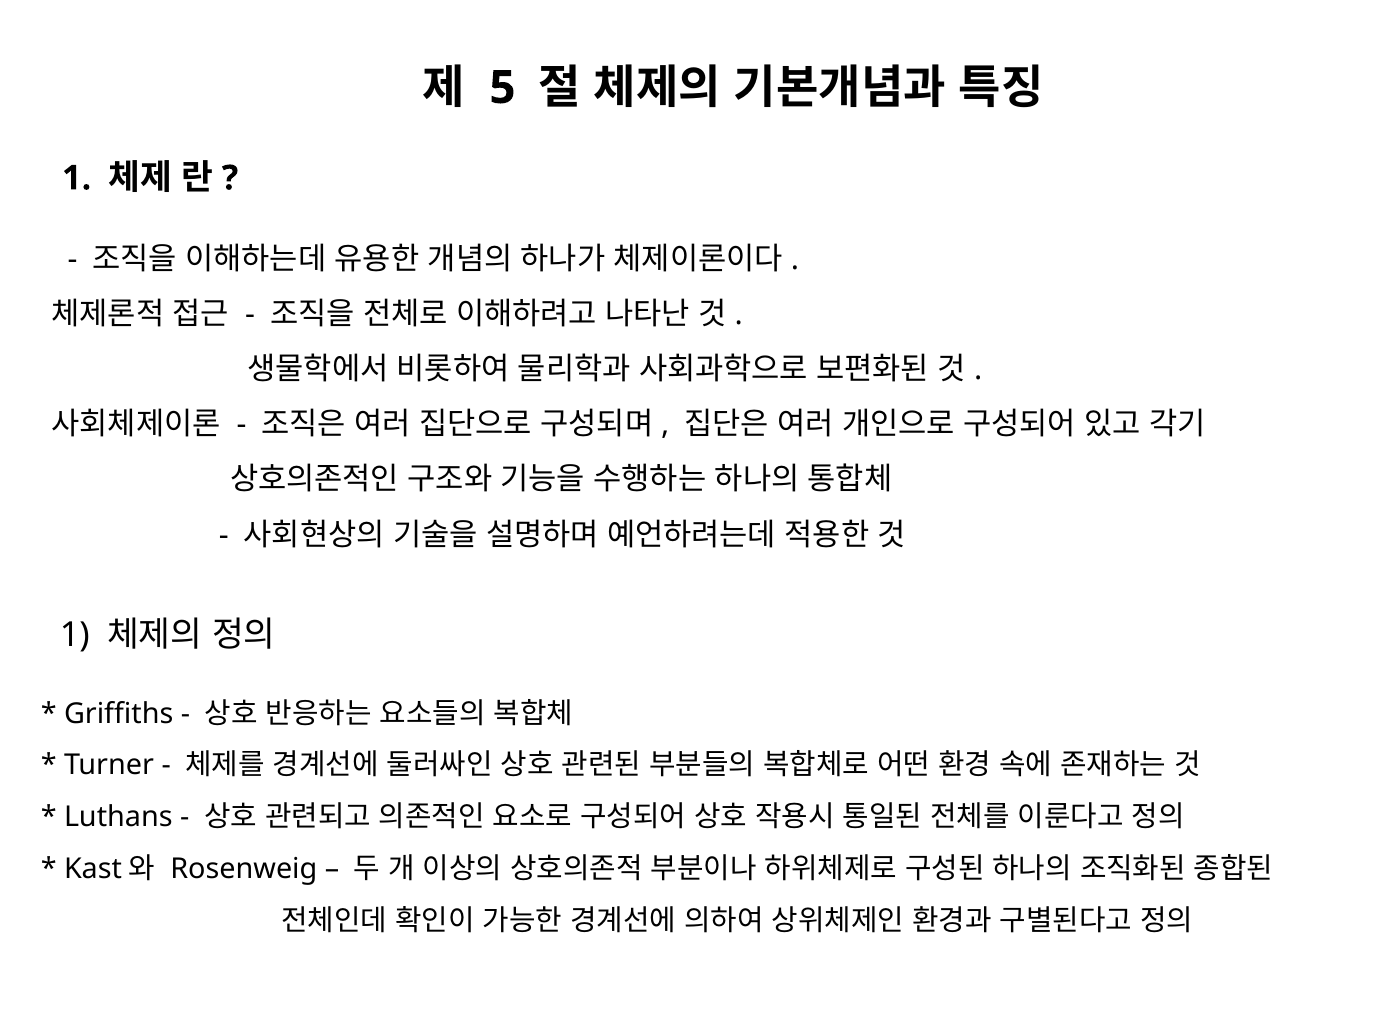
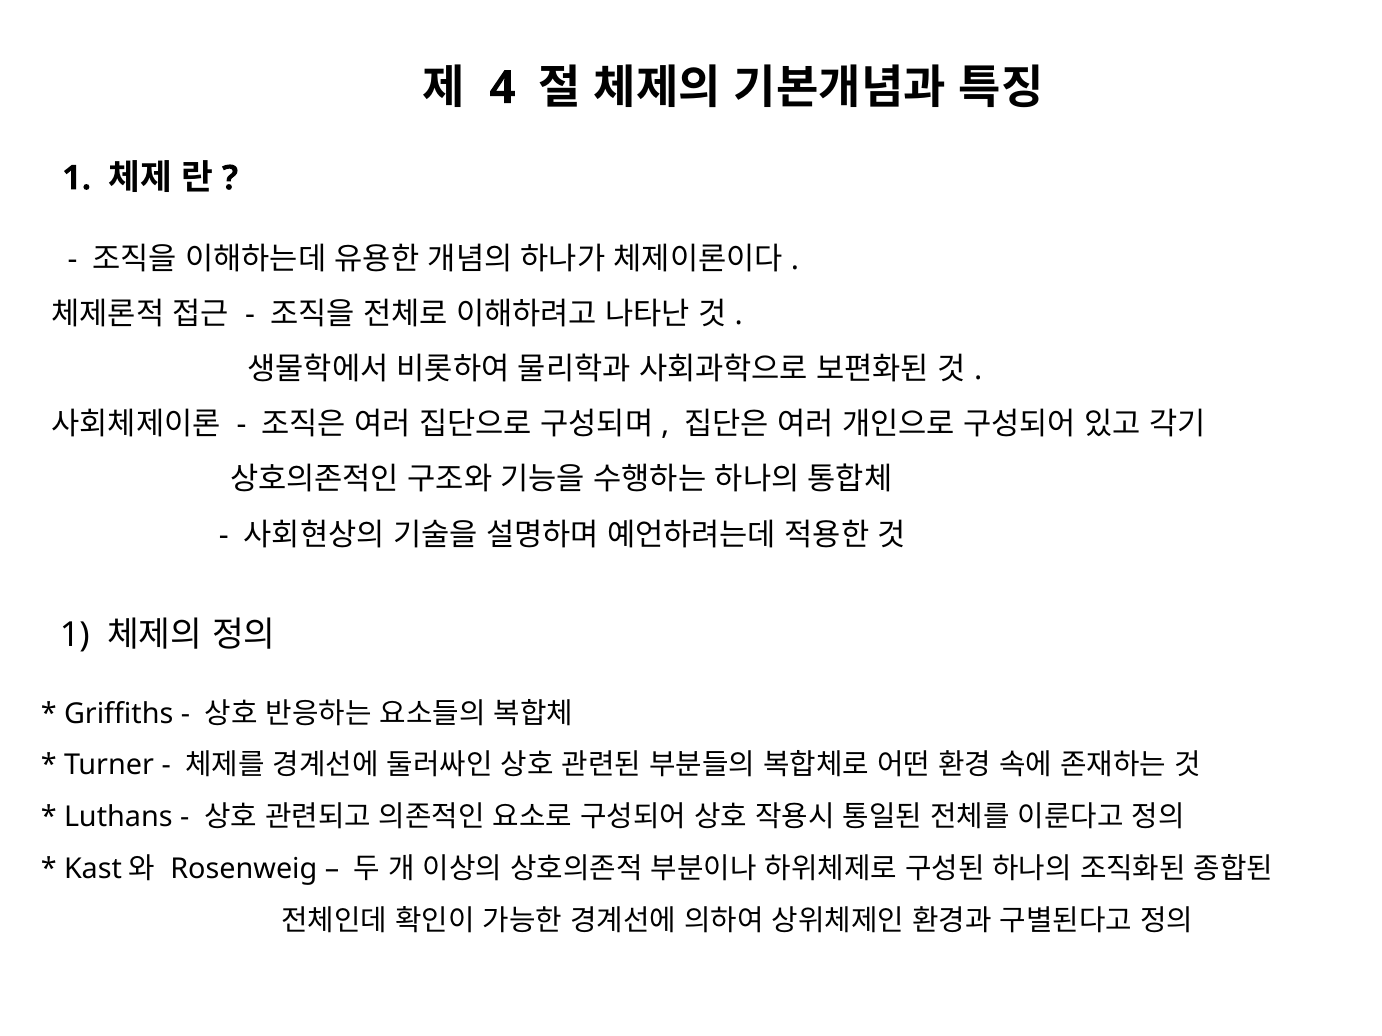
5: 5 -> 4 (502, 88)
